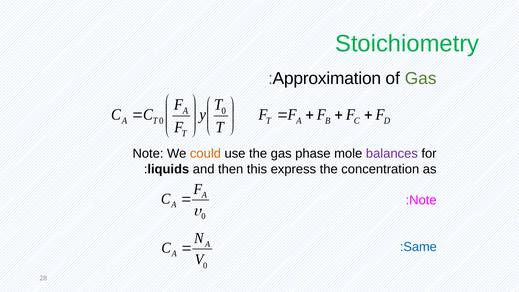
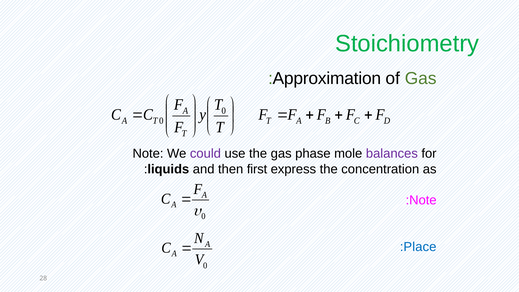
could colour: orange -> purple (205, 153)
this: this -> first (257, 169)
Same: Same -> Place (420, 247)
